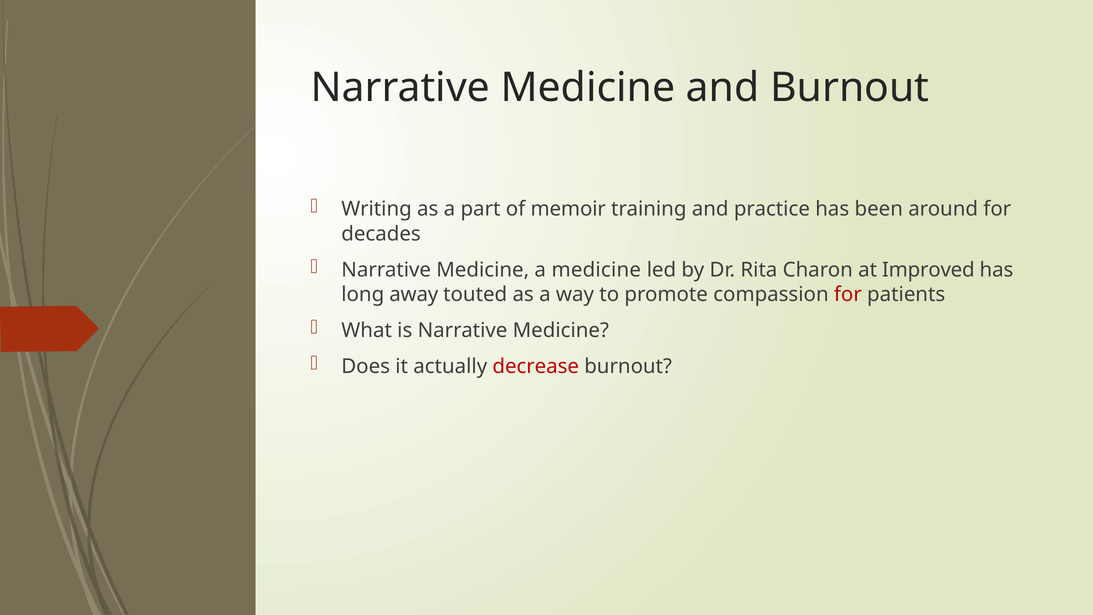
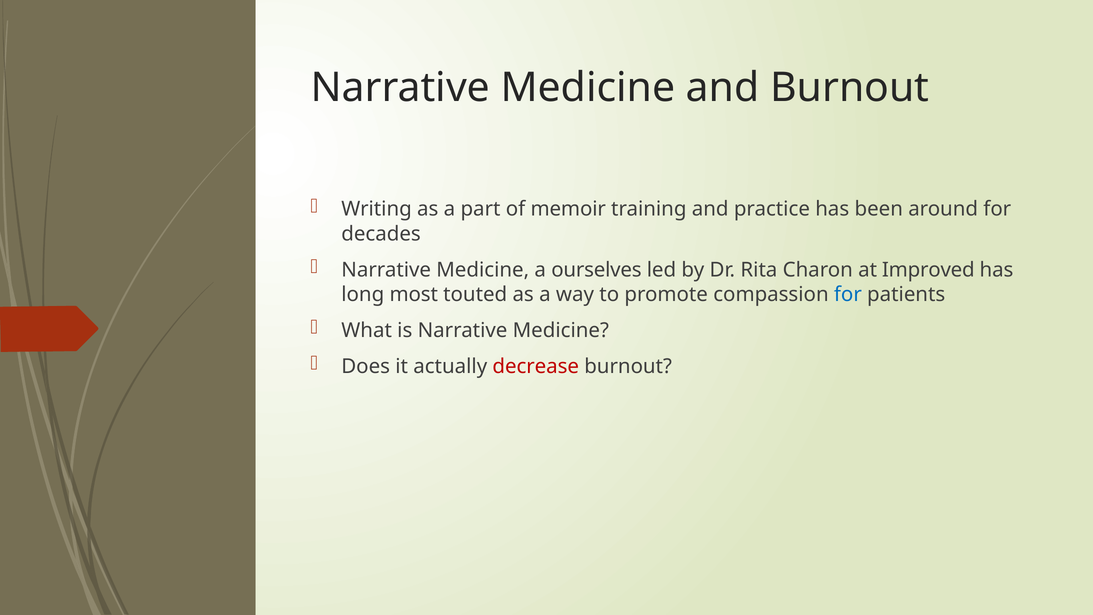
a medicine: medicine -> ourselves (596, 270)
away: away -> most (414, 294)
for colour: red -> blue (848, 294)
